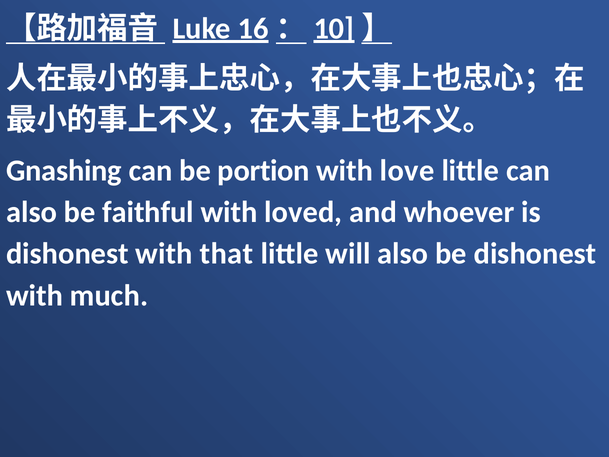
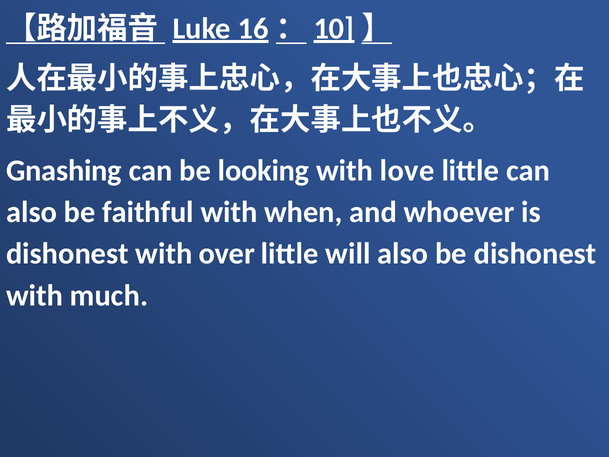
portion: portion -> looking (264, 170)
loved: loved -> when (303, 212)
that: that -> over (227, 254)
